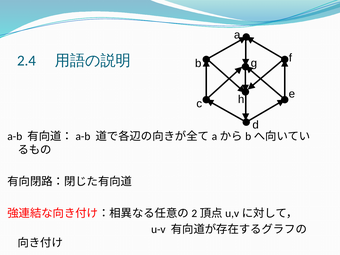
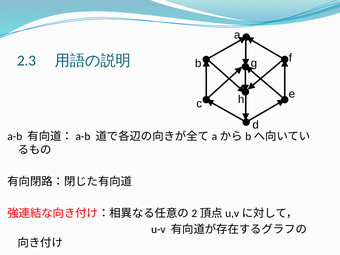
2.4: 2.4 -> 2.3 (27, 61)
